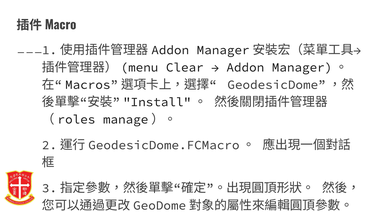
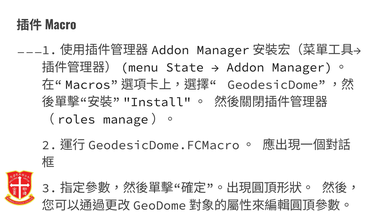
Clear: Clear -> State (185, 68)
